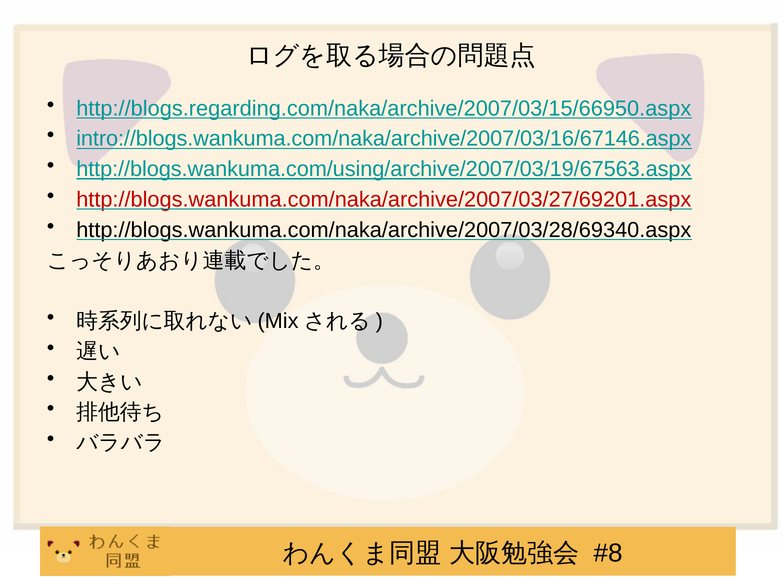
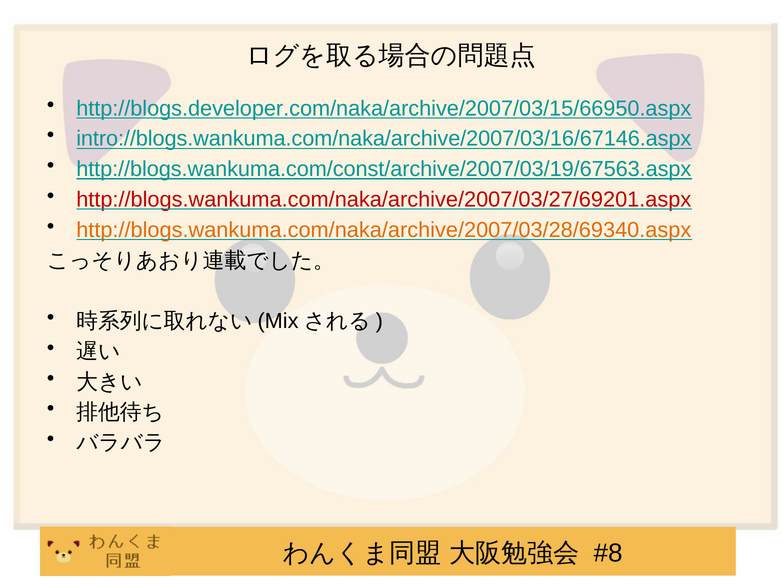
http://blogs.regarding.com/naka/archive/2007/03/15/66950.aspx: http://blogs.regarding.com/naka/archive/2007/03/15/66950.aspx -> http://blogs.developer.com/naka/archive/2007/03/15/66950.aspx (384, 108)
http://blogs.wankuma.com/using/archive/2007/03/19/67563.aspx: http://blogs.wankuma.com/using/archive/2007/03/19/67563.aspx -> http://blogs.wankuma.com/const/archive/2007/03/19/67563.aspx (384, 169)
http://blogs.wankuma.com/naka/archive/2007/03/28/69340.aspx colour: black -> orange (384, 230)
